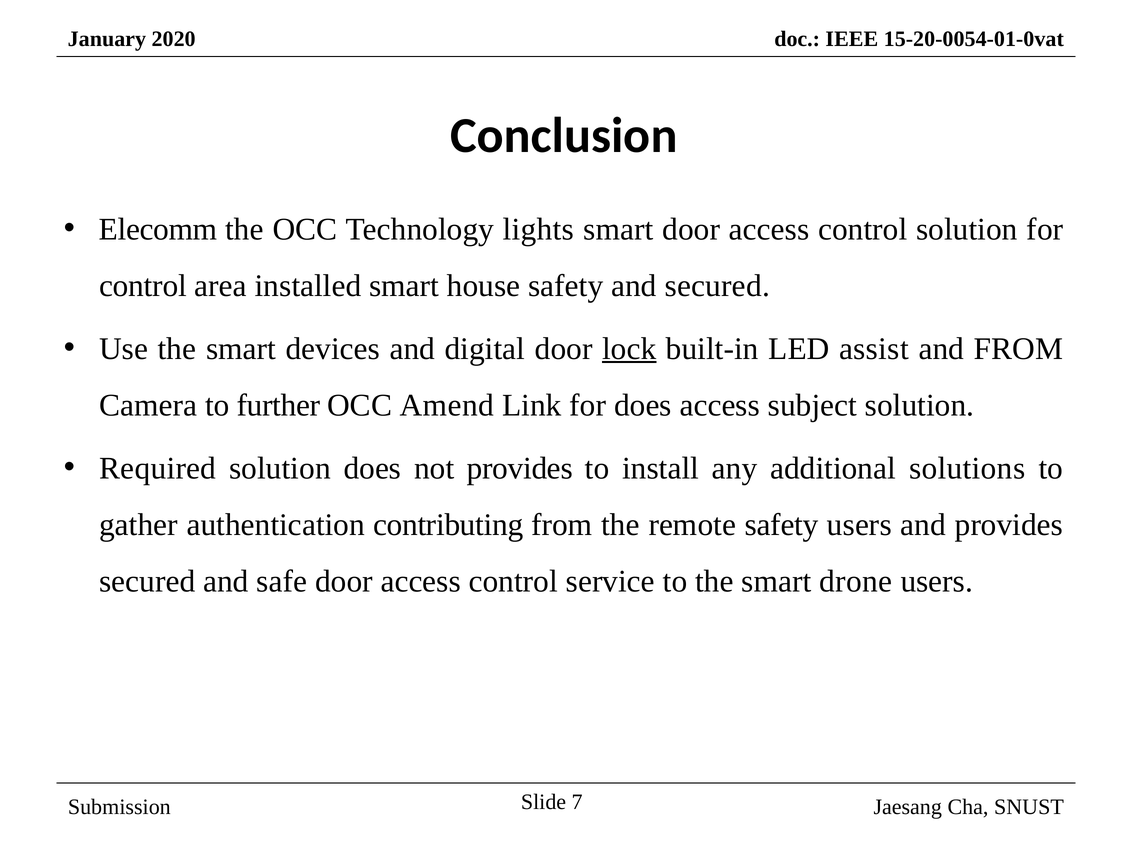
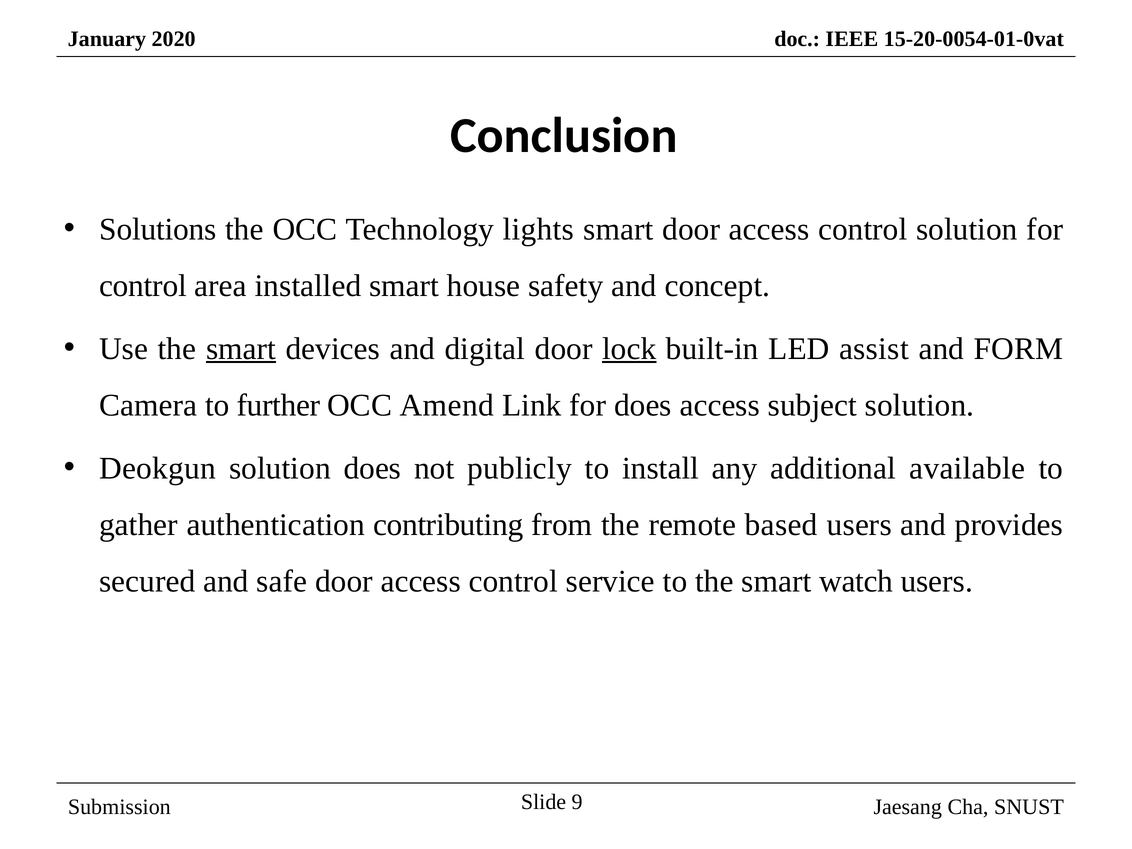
Elecomm: Elecomm -> Solutions (158, 229)
and secured: secured -> concept (717, 286)
smart underline: none -> present (241, 349)
and FROM: FROM -> FORM (1018, 349)
Required: Required -> Deokgun (158, 468)
not provides: provides -> publicly (519, 468)
solutions: solutions -> available (967, 468)
remote safety: safety -> based (781, 525)
drone: drone -> watch (856, 581)
7: 7 -> 9 (577, 802)
